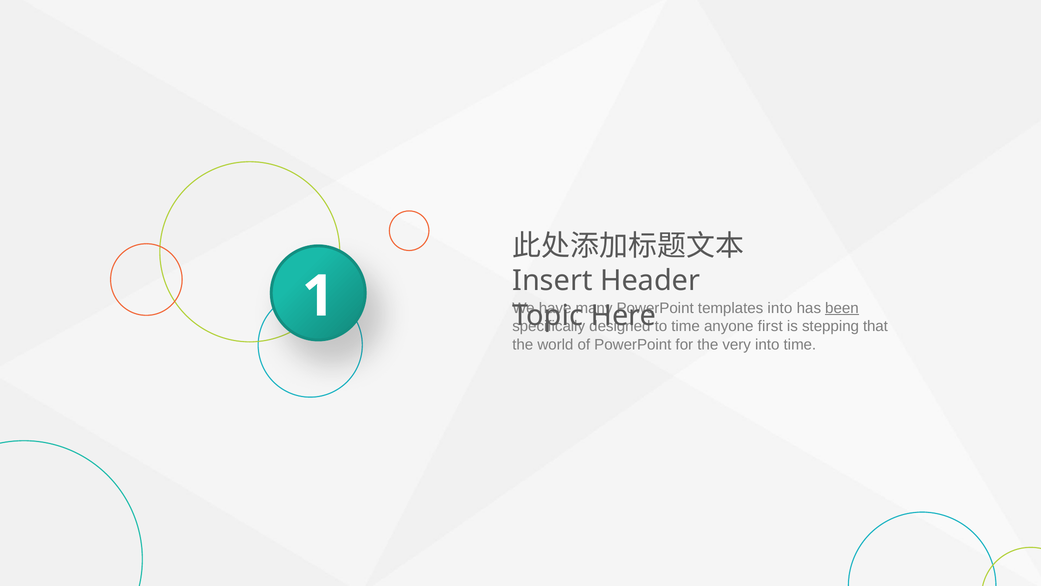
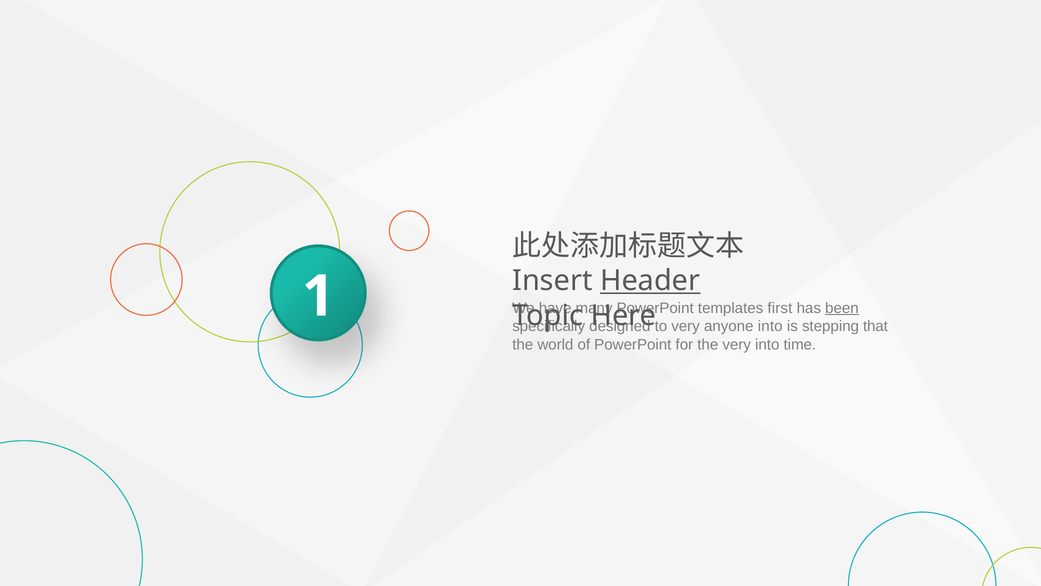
Header underline: none -> present (650, 280)
templates into: into -> first (780, 308)
to time: time -> very (686, 326)
anyone first: first -> into (770, 326)
